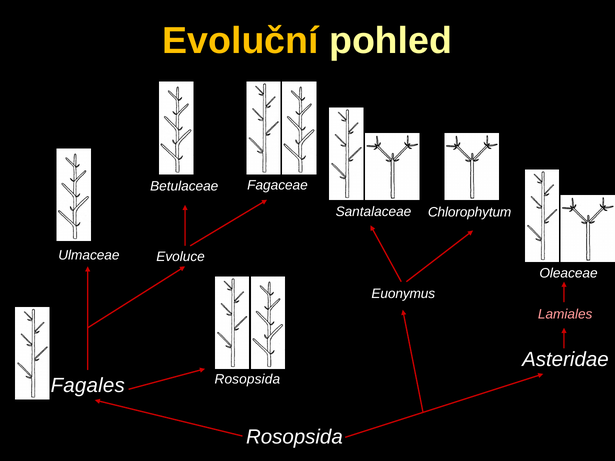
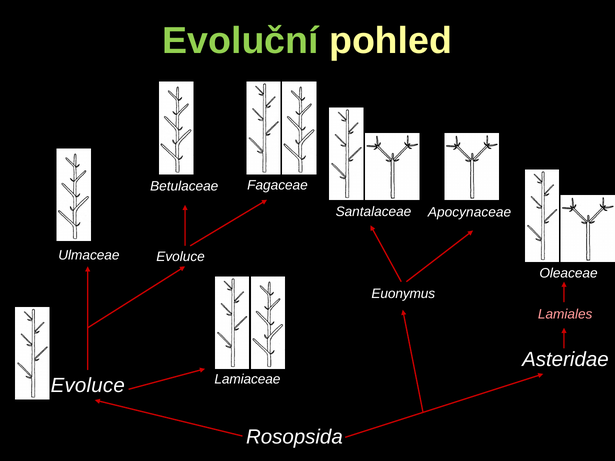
Evoluční colour: yellow -> light green (240, 41)
Chlorophytum: Chlorophytum -> Apocynaceae (470, 213)
Rosopsida: Rosopsida -> Lamiaceae (247, 379)
Fagales: Fagales -> Evoluce (88, 386)
